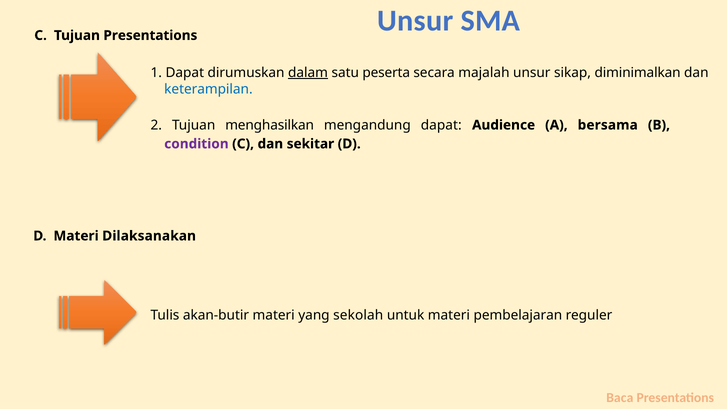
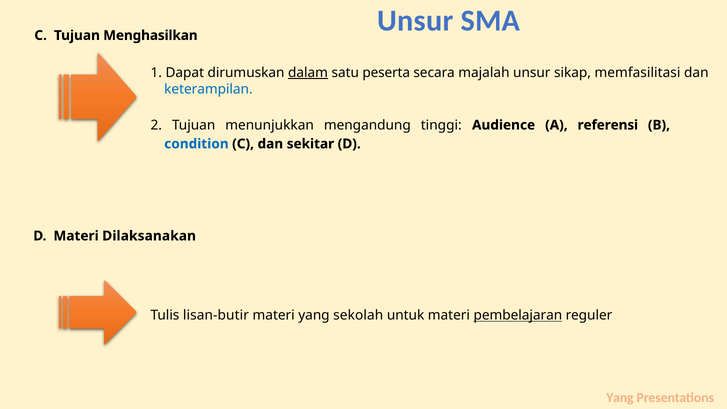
Tujuan Presentations: Presentations -> Menghasilkan (150, 35)
diminimalkan: diminimalkan -> memfasilitasi (638, 73)
menghasilkan: menghasilkan -> menunjukkan (270, 125)
mengandung dapat: dapat -> tinggi (441, 125)
bersama: bersama -> referensi (608, 125)
condition colour: purple -> blue (196, 144)
akan-butir: akan-butir -> lisan-butir (216, 315)
pembelajaran underline: none -> present (518, 315)
Baca: Baca -> Yang (620, 398)
